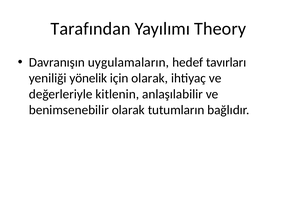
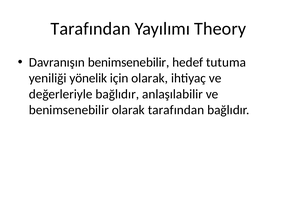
Davranışın uygulamaların: uygulamaların -> benimsenebilir (129, 62)
tavırları: tavırları -> tutuma (226, 62)
değerleriyle kitlenin: kitlenin -> bağlıdır (117, 94)
olarak tutumların: tutumların -> tarafından (176, 110)
